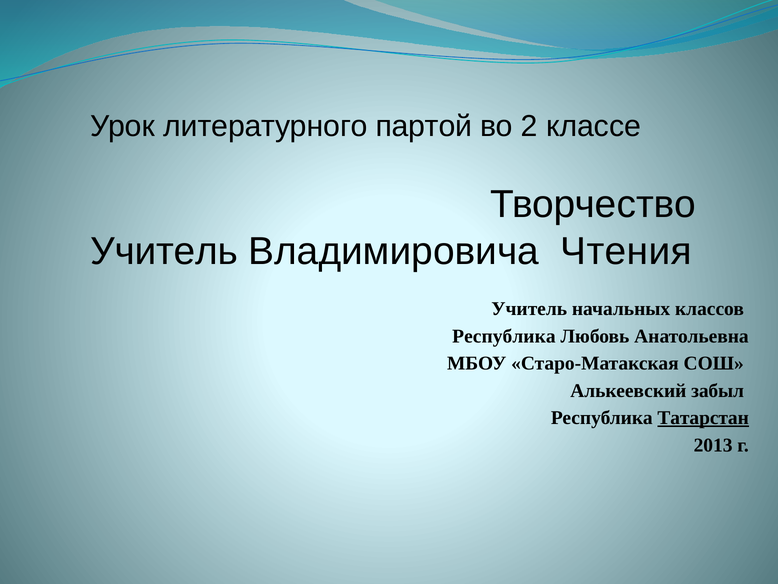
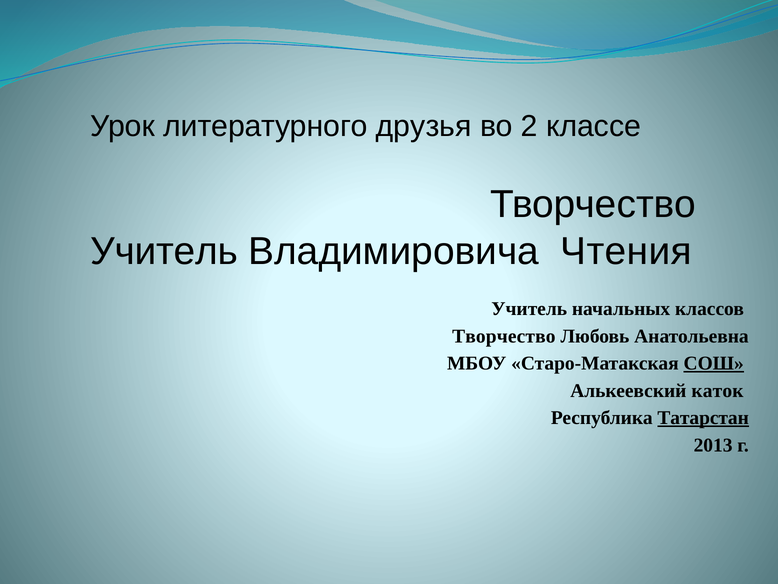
партой: партой -> друзья (424, 126)
Республика: Республика -> Творчество (504, 336)
СОШ underline: none -> present (714, 363)
забыл: забыл -> каток (717, 390)
